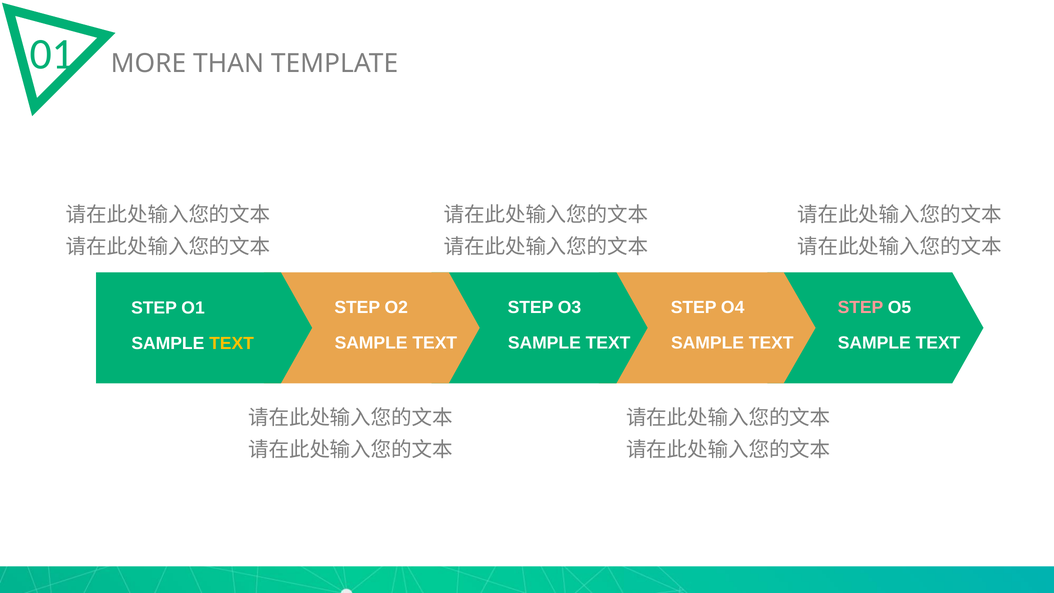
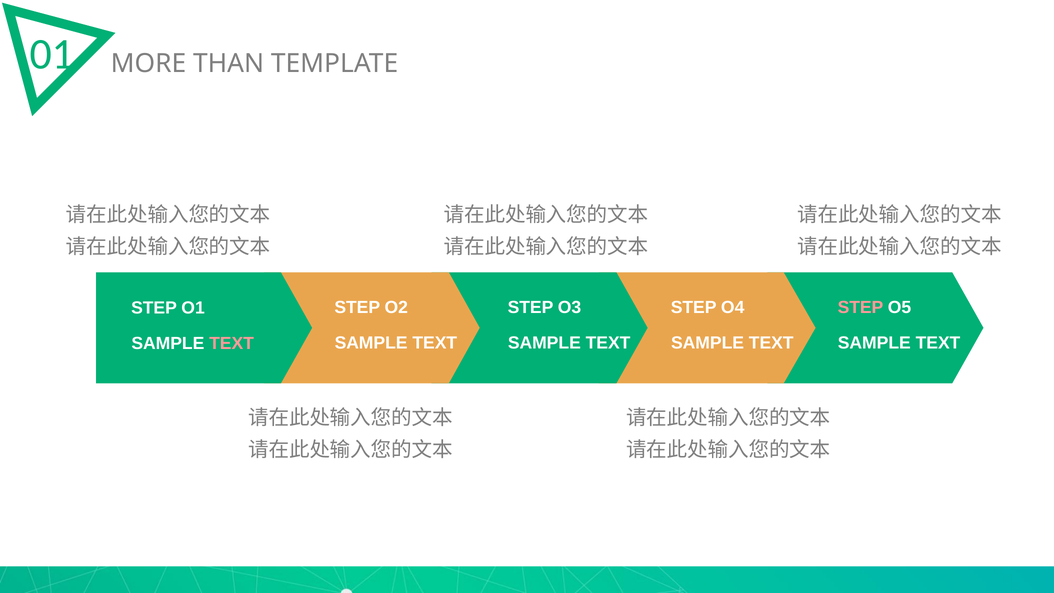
TEXT colour: yellow -> pink (232, 343)
